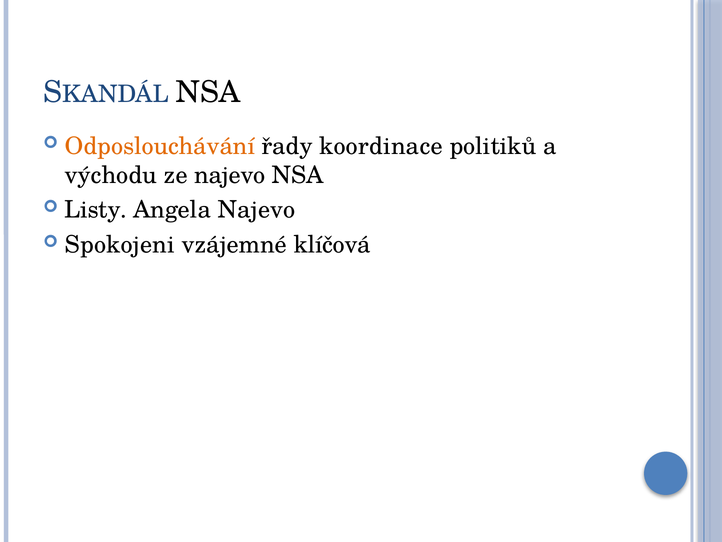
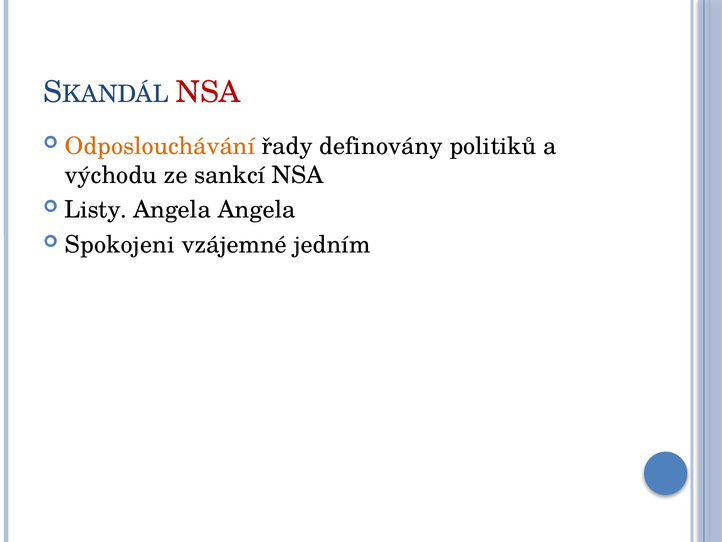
NSA colour: black -> red (208, 92)
koordinace: koordinace -> definovány (381, 146)
ze najevo: najevo -> sankcí (230, 175)
Angela Najevo: Najevo -> Angela (257, 210)
klíčová: klíčová -> jedním (332, 245)
